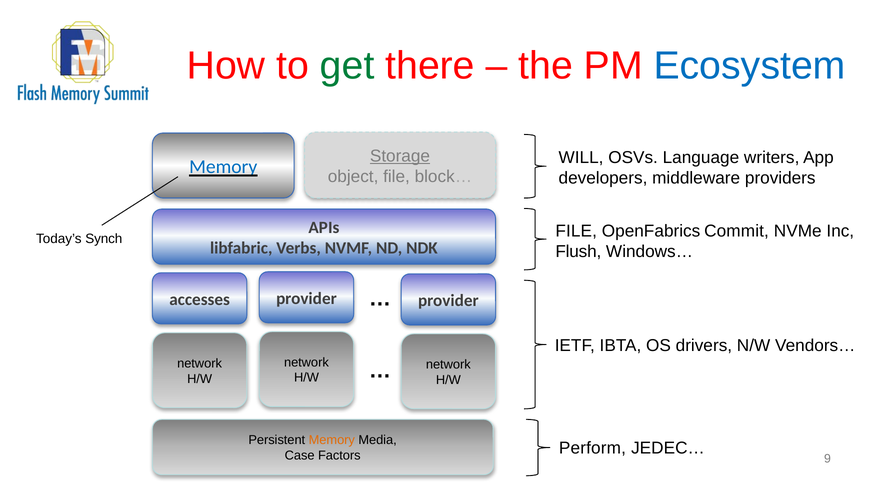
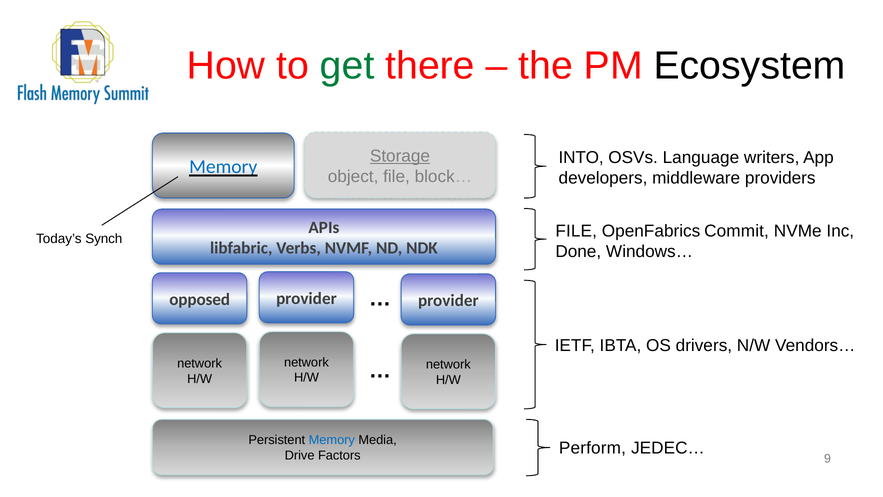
Ecosystem colour: blue -> black (750, 66)
WILL: WILL -> INTO (581, 157)
Flush: Flush -> Done (578, 251)
accesses: accesses -> opposed (200, 299)
Memory colour: orange -> blue (332, 440)
Case: Case -> Drive (300, 455)
